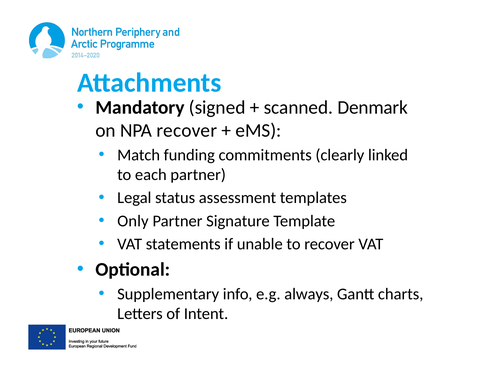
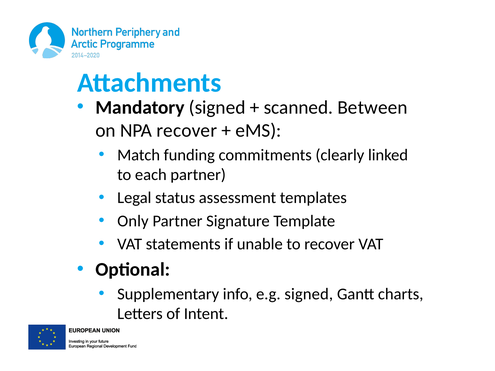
Denmark: Denmark -> Between (373, 107)
e.g always: always -> signed (309, 294)
